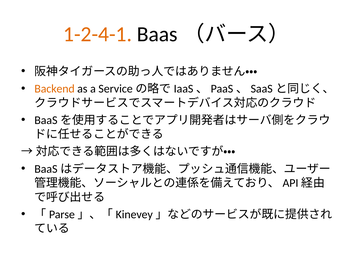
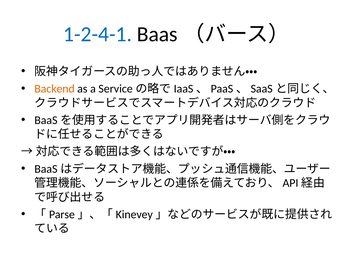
1-2-4-1 colour: orange -> blue (98, 34)
